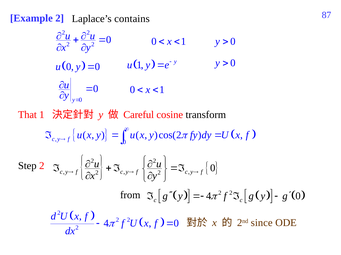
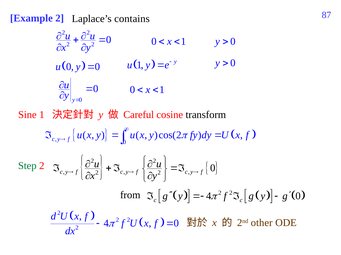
That: That -> Sine (27, 115)
Step colour: black -> green (27, 166)
since: since -> other (262, 223)
